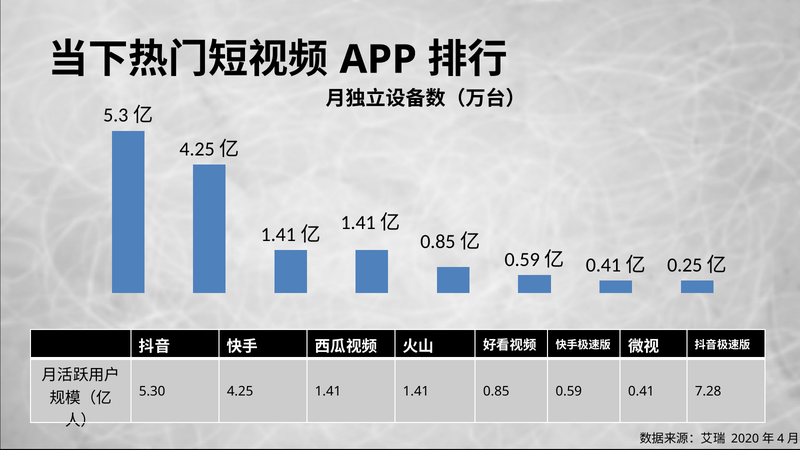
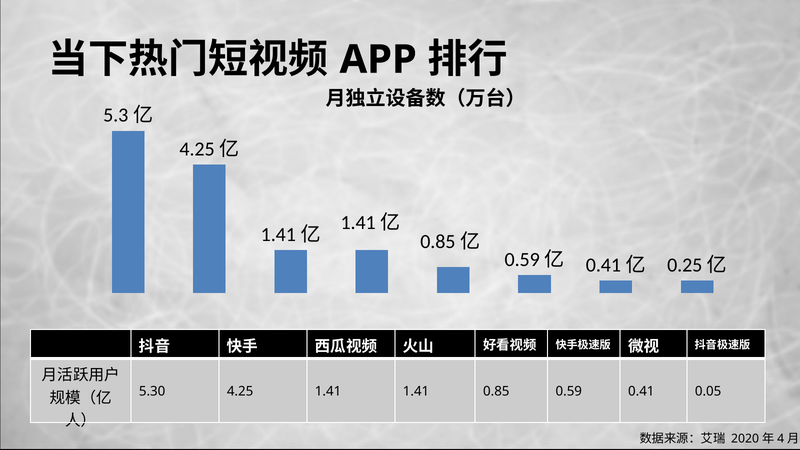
7.28: 7.28 -> 0.05 (708, 391)
